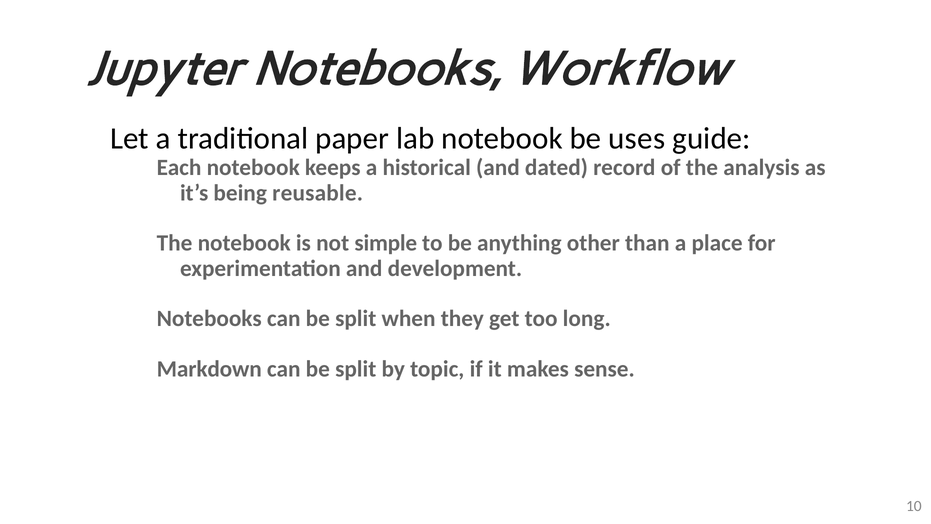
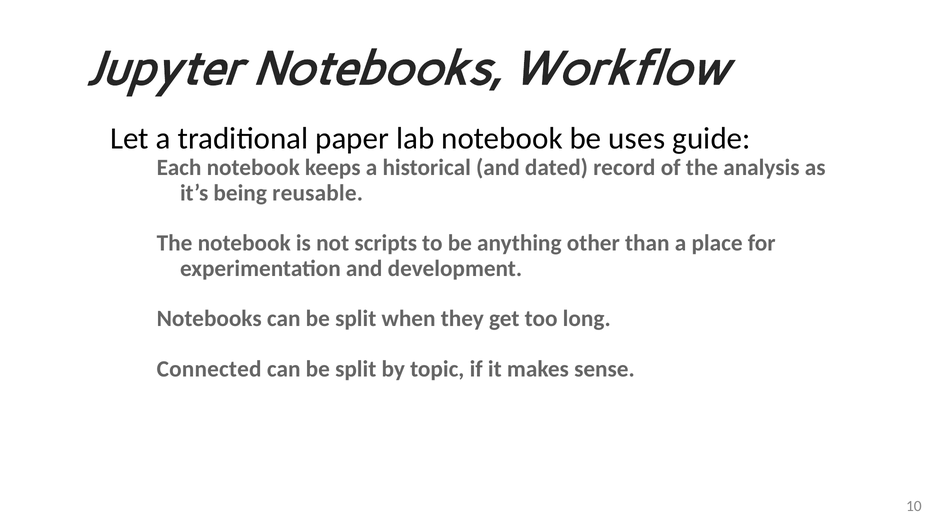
simple: simple -> scripts (386, 243)
Markdown: Markdown -> Connected (209, 369)
